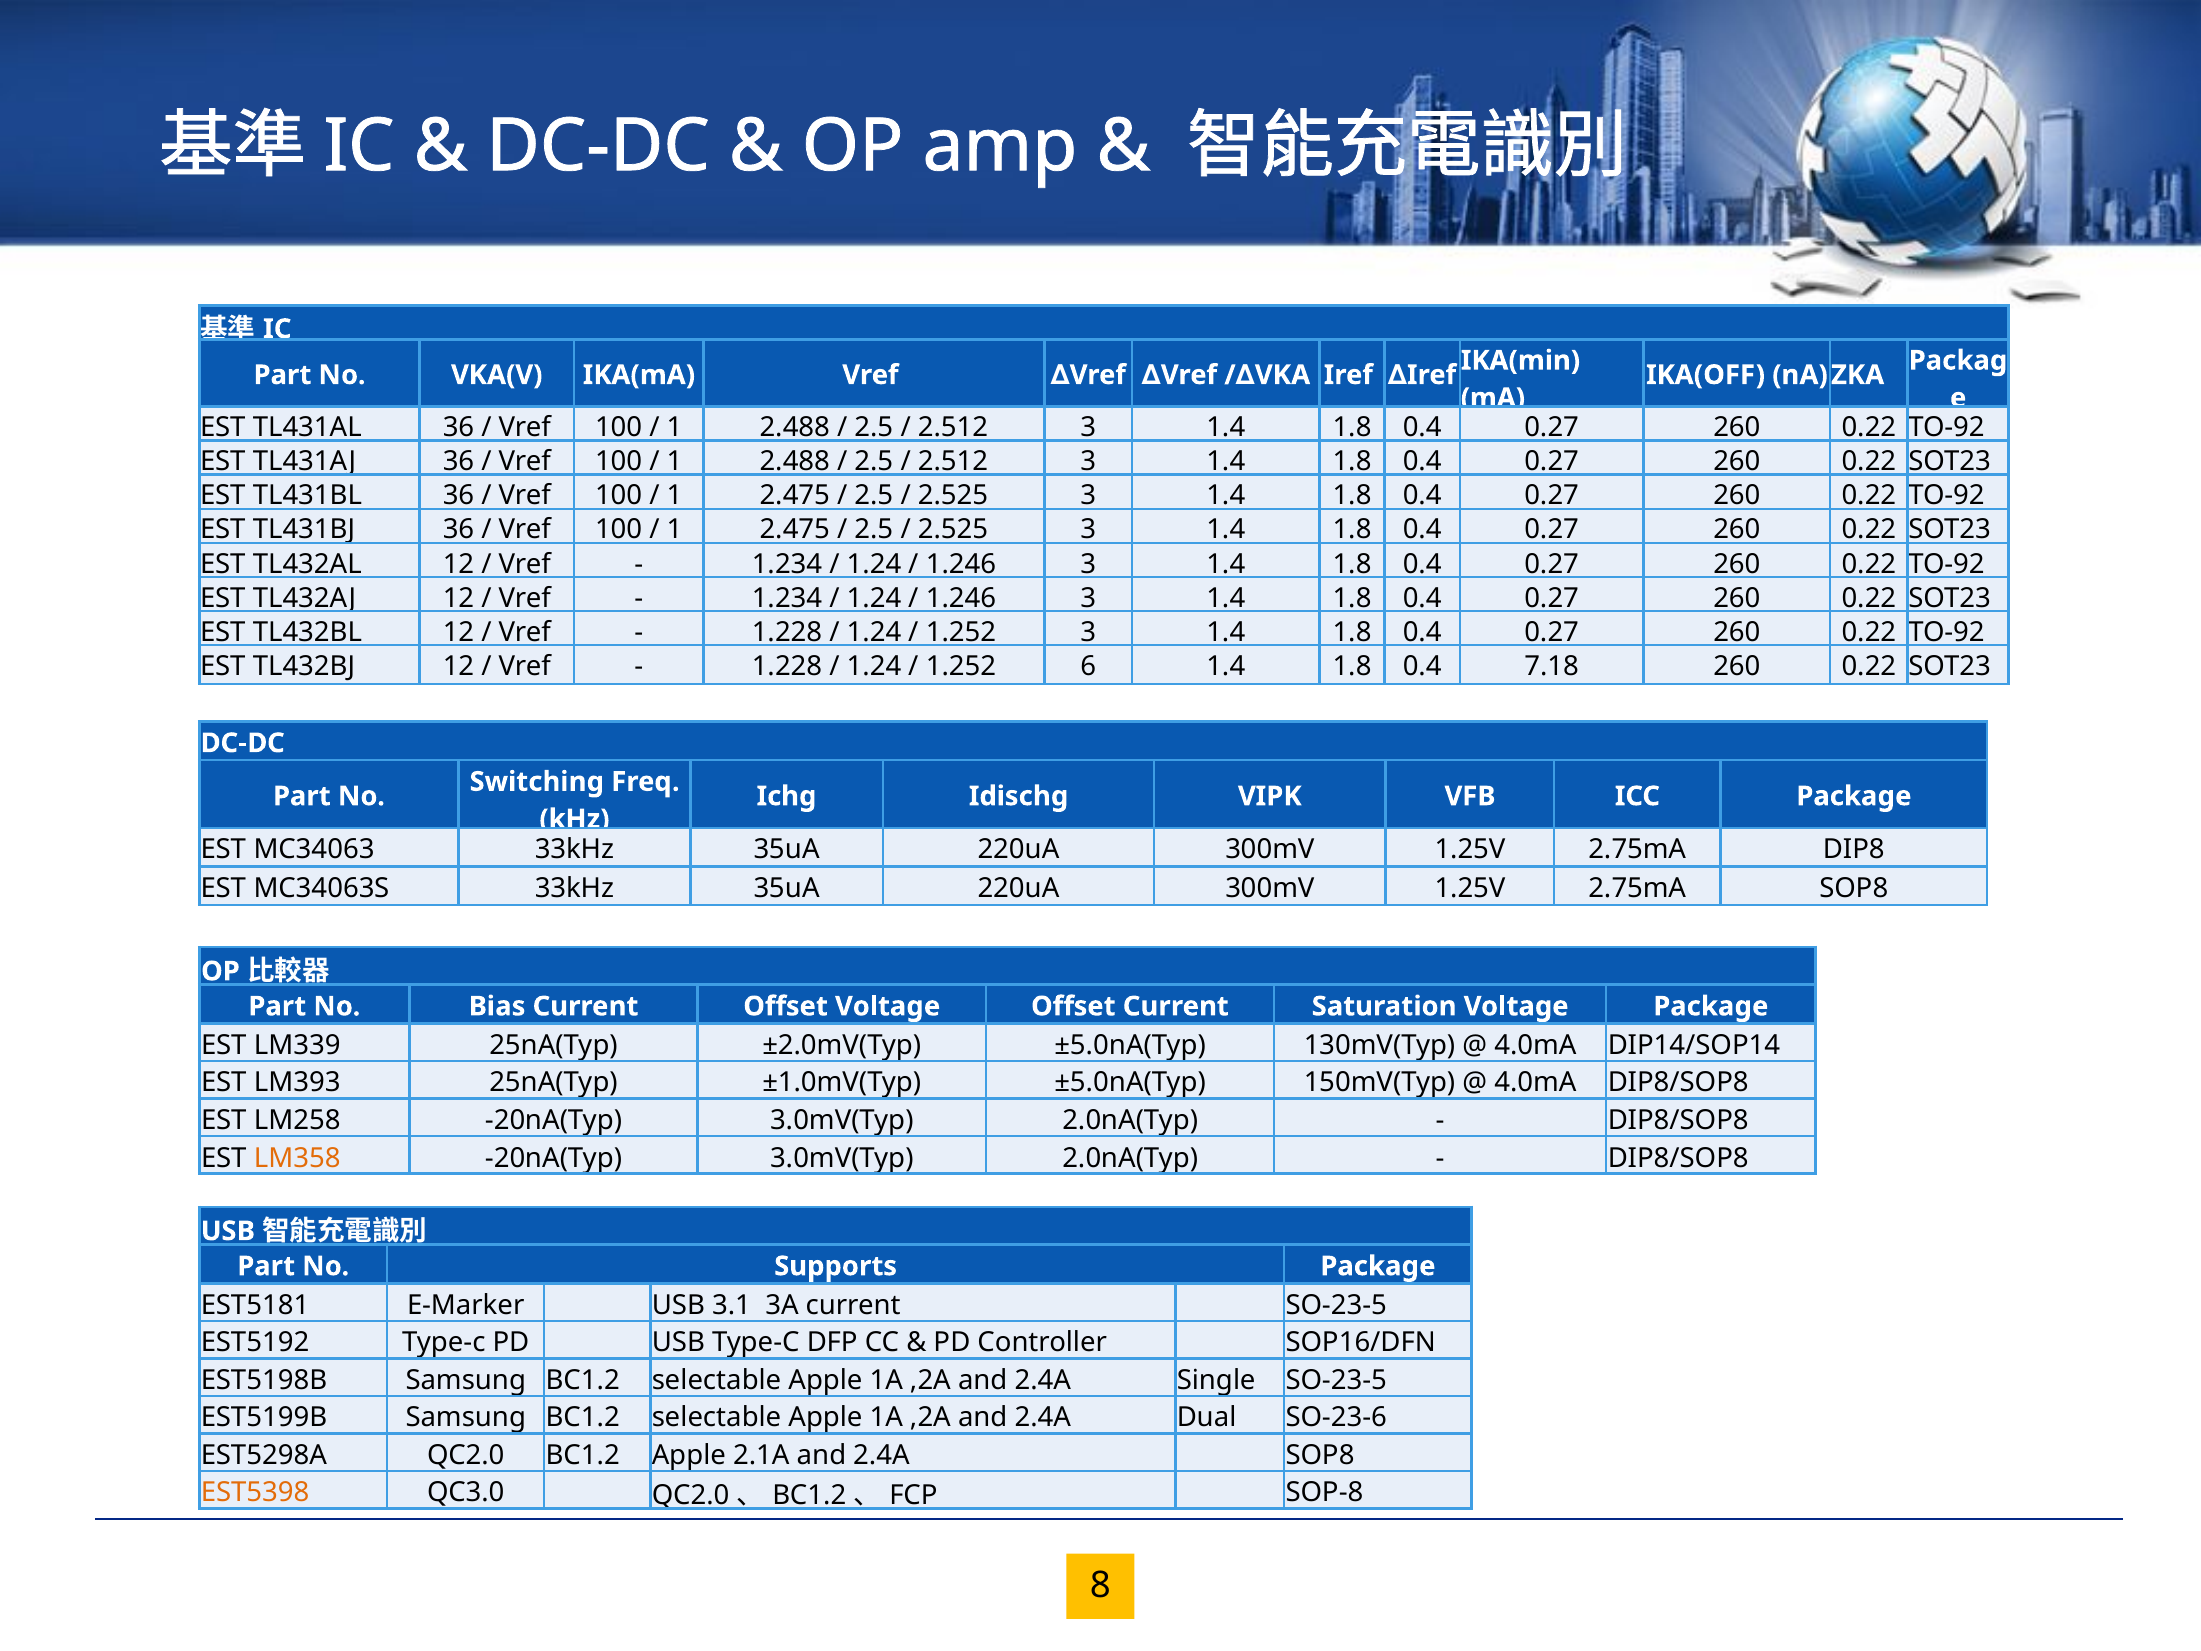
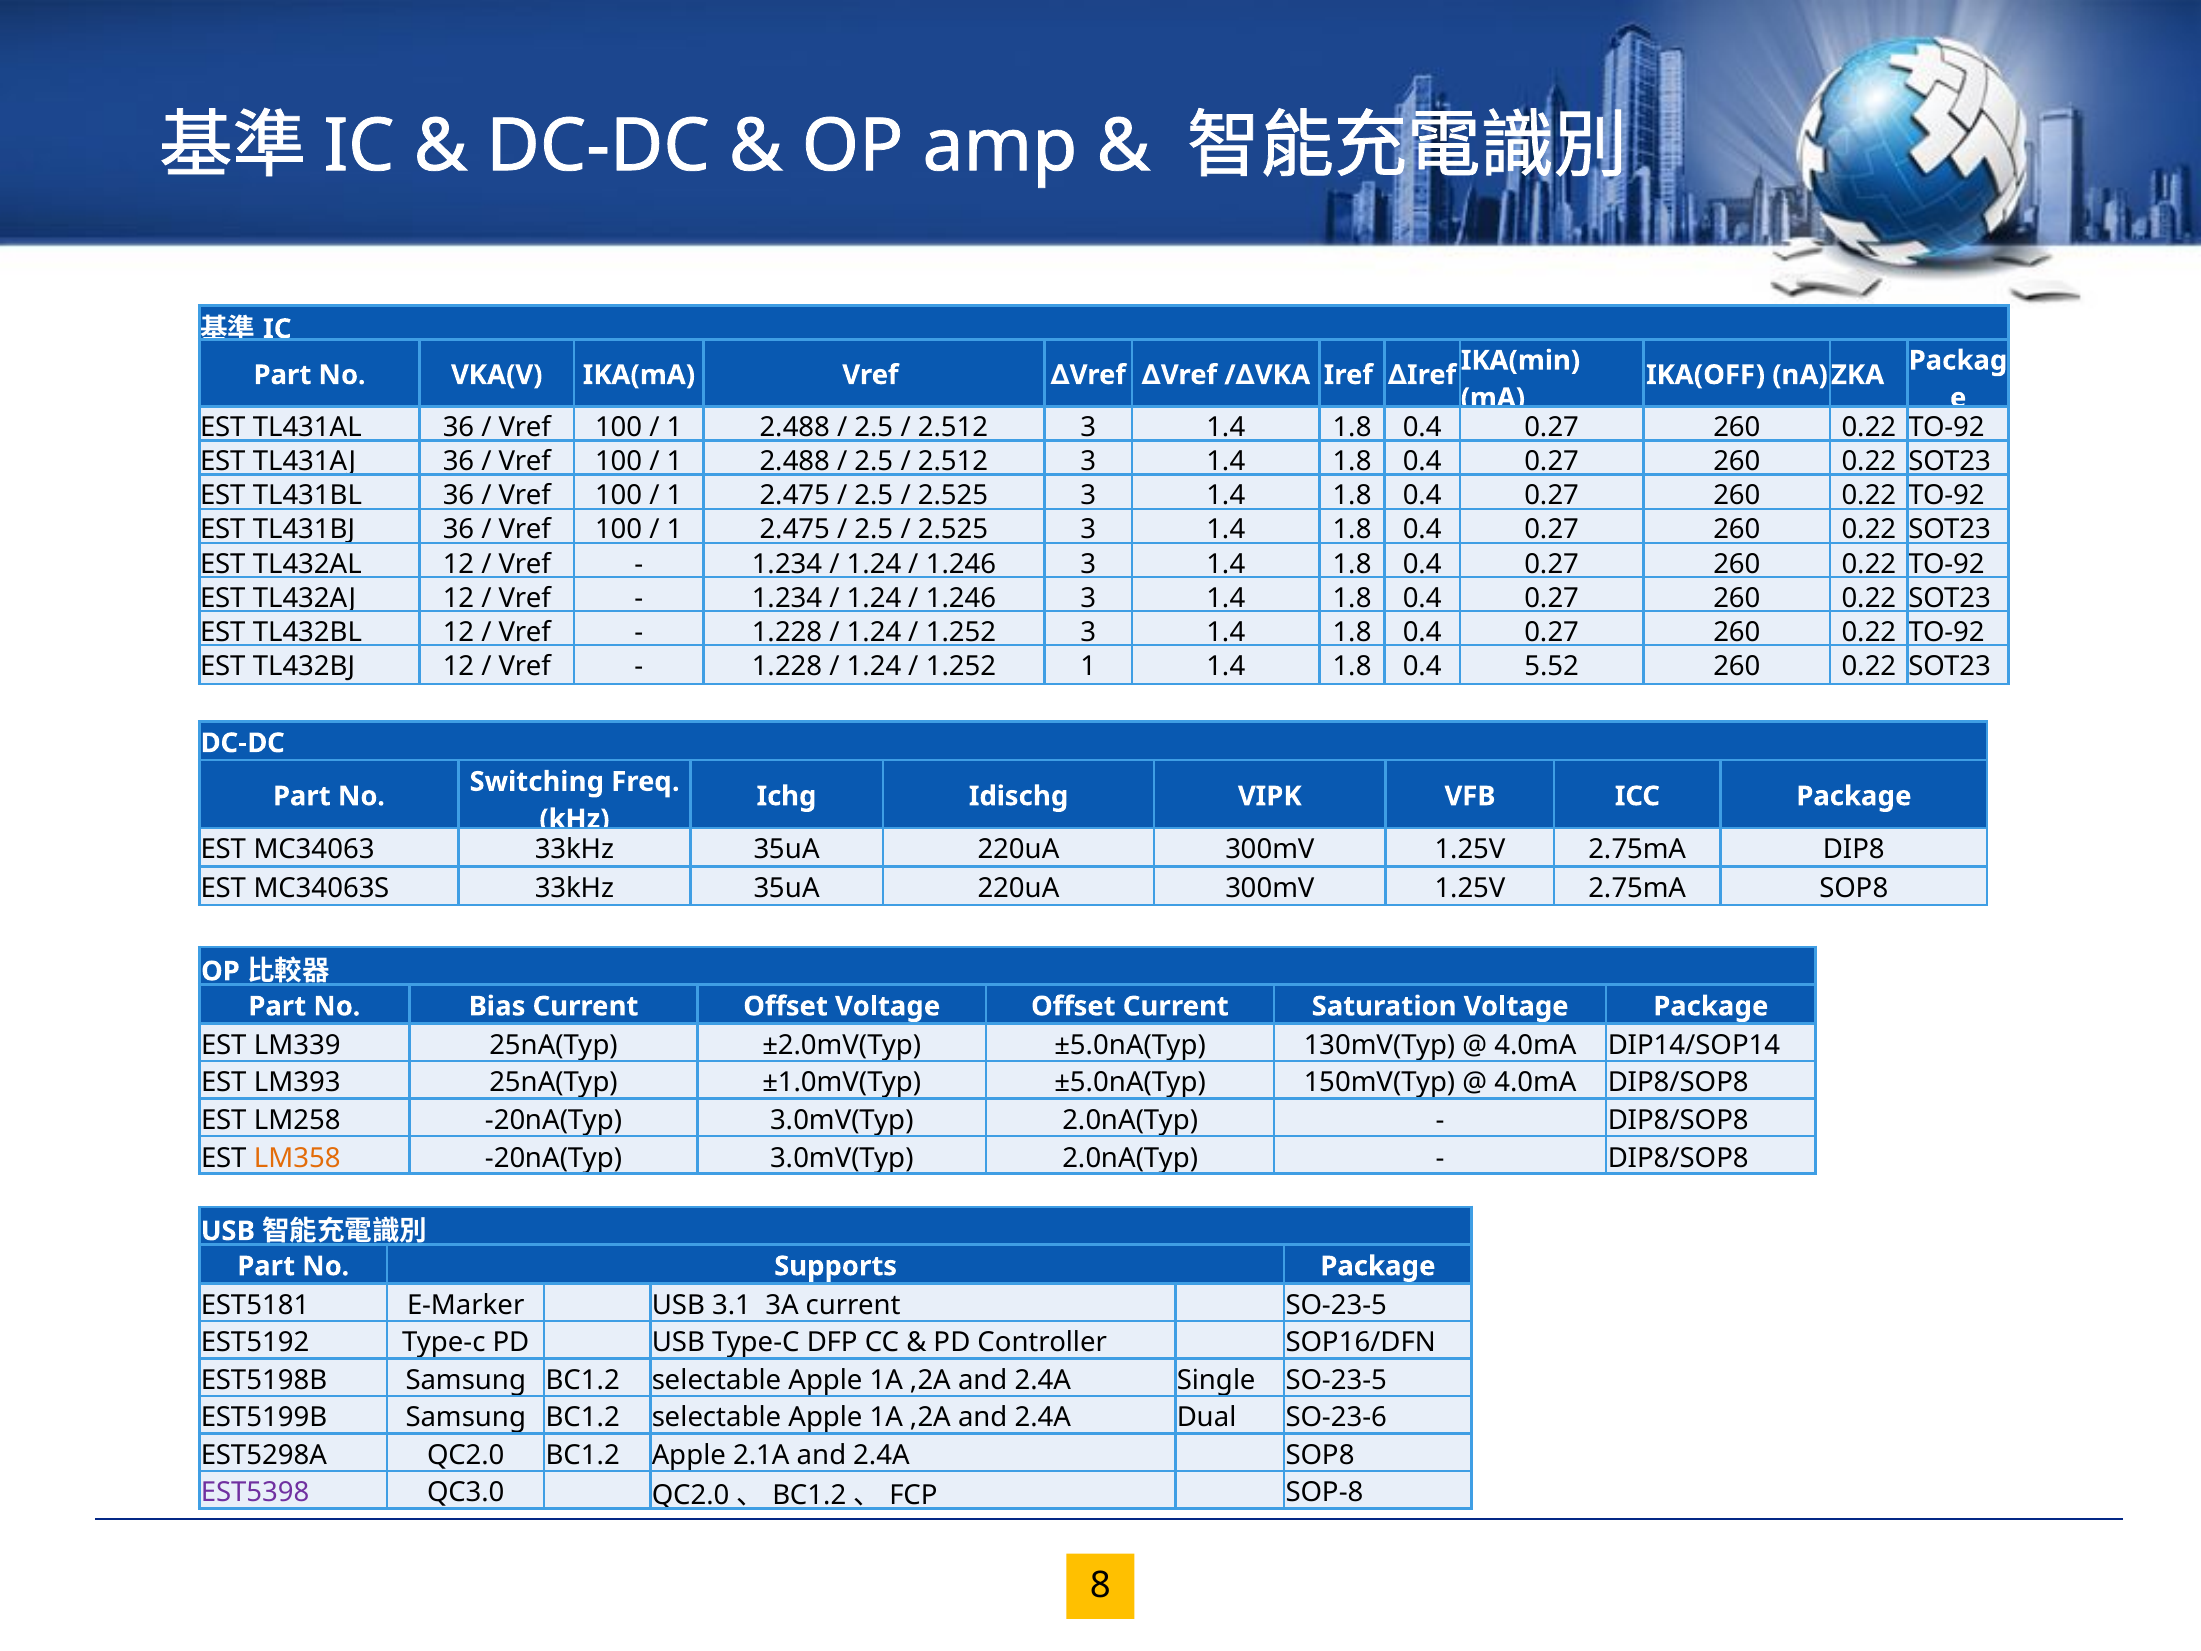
1.252 6: 6 -> 1 (1088, 666)
7.18: 7.18 -> 5.52 (1552, 666)
EST5398 colour: orange -> purple (255, 1493)
